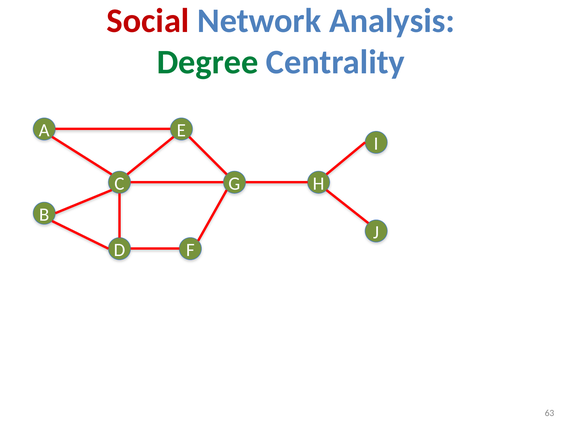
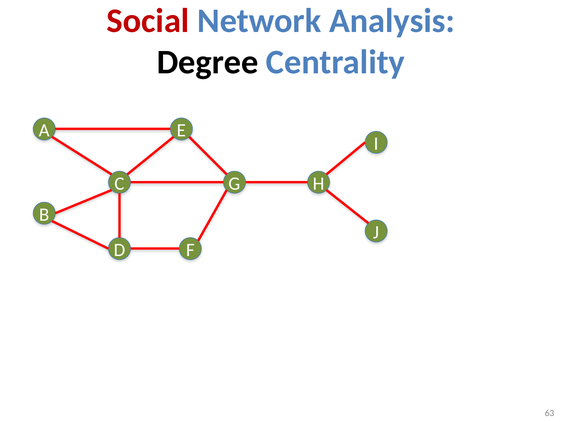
Degree colour: green -> black (208, 62)
